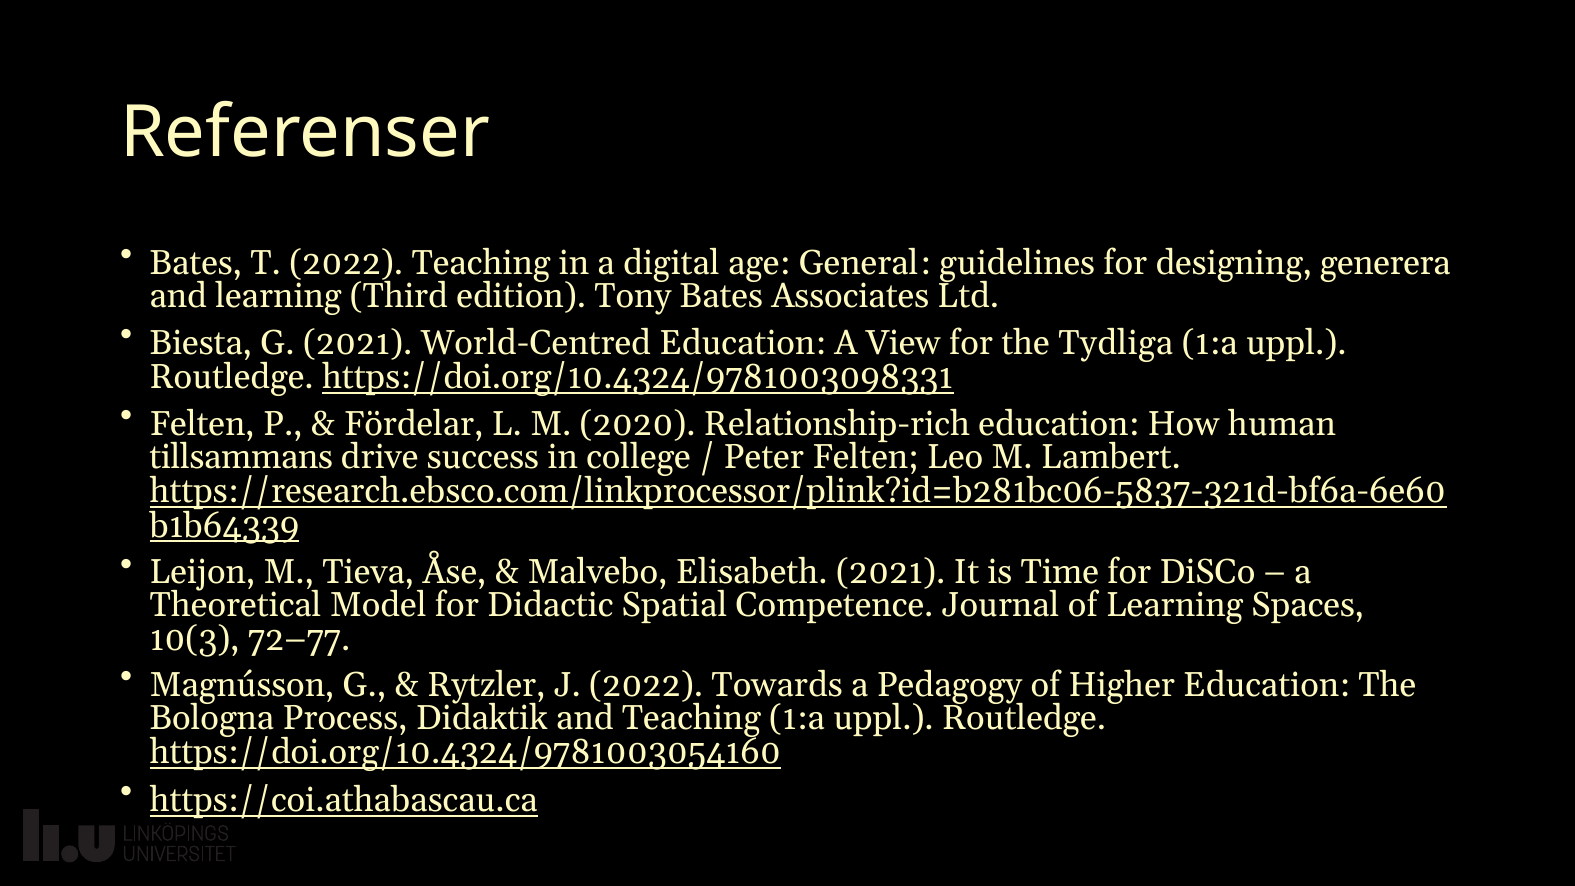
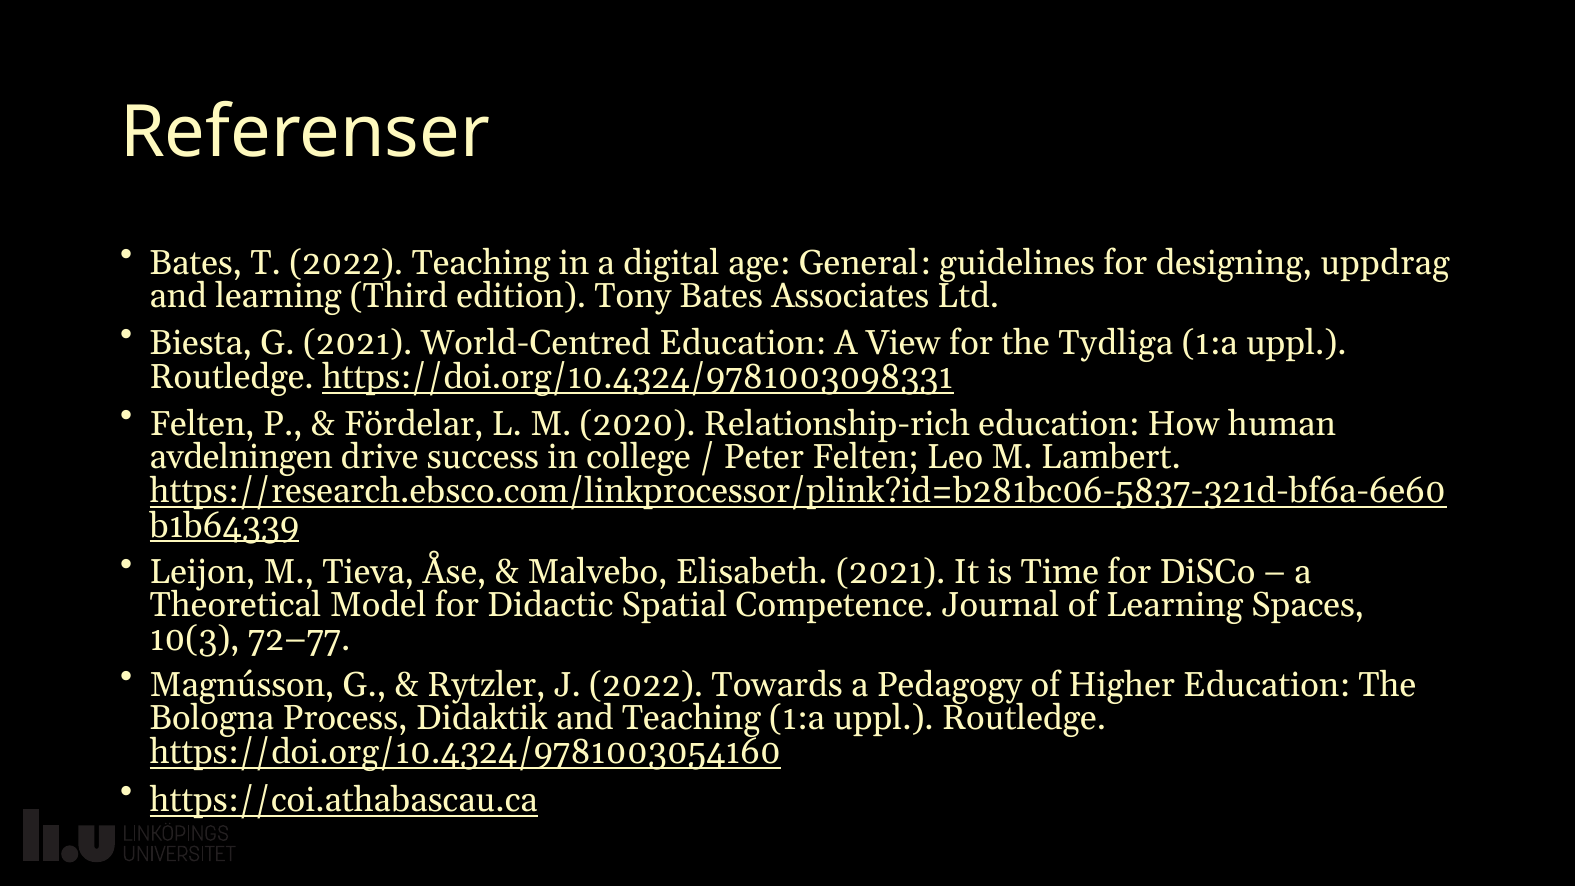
generera: generera -> uppdrag (1385, 263)
tillsammans: tillsammans -> avdelningen (241, 457)
